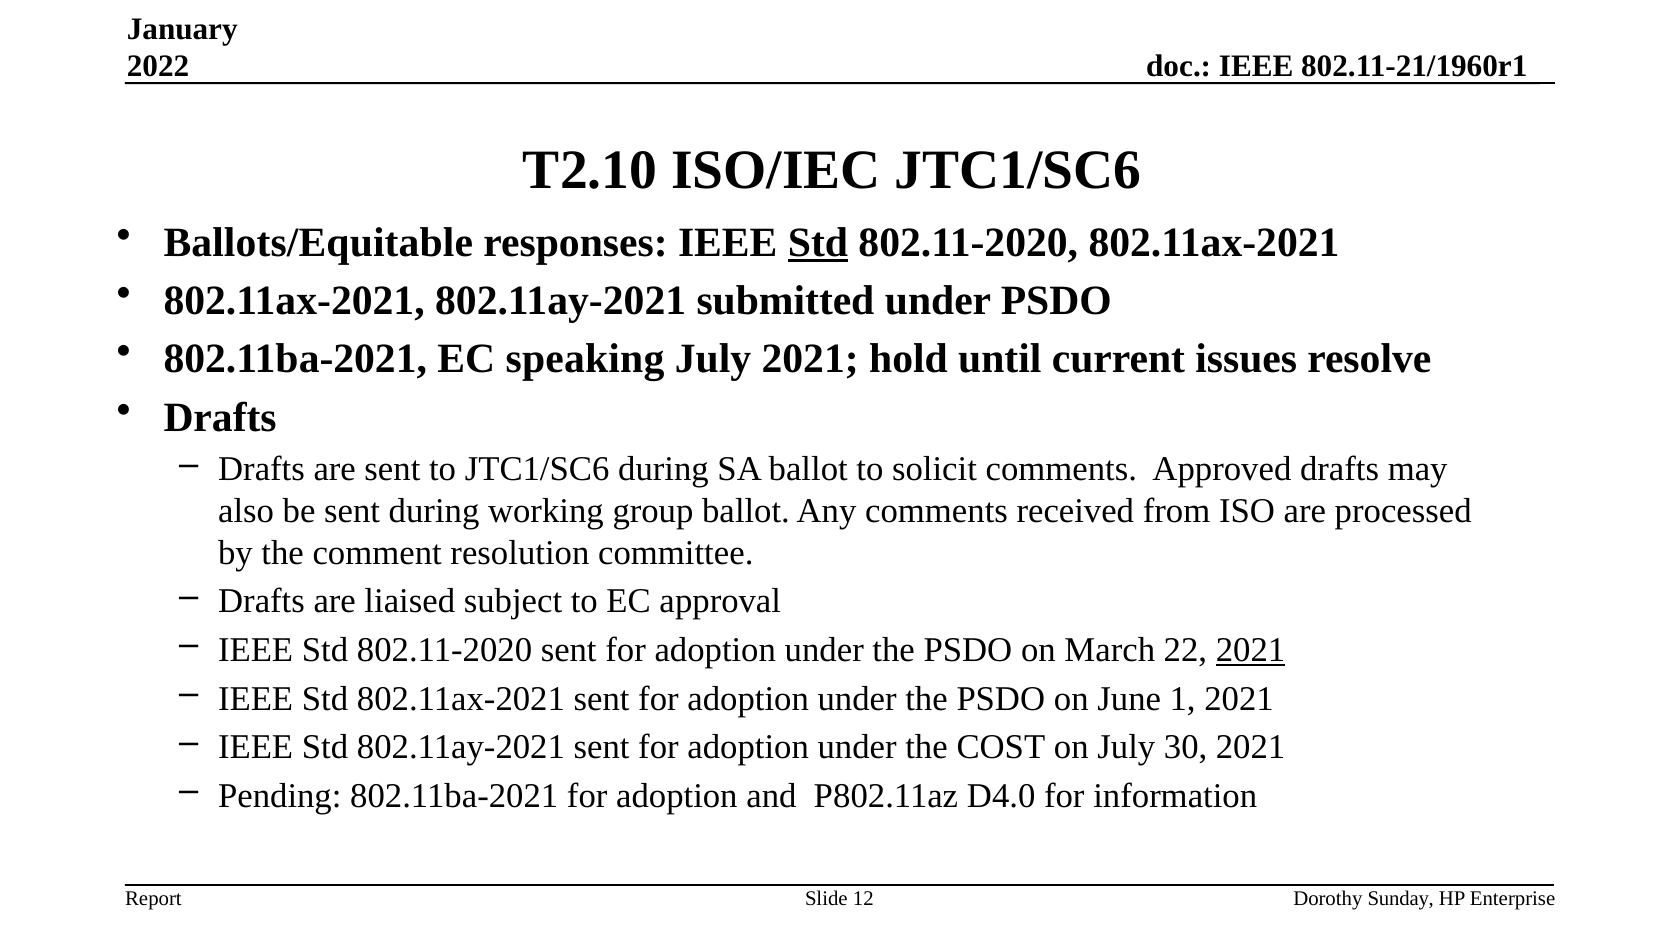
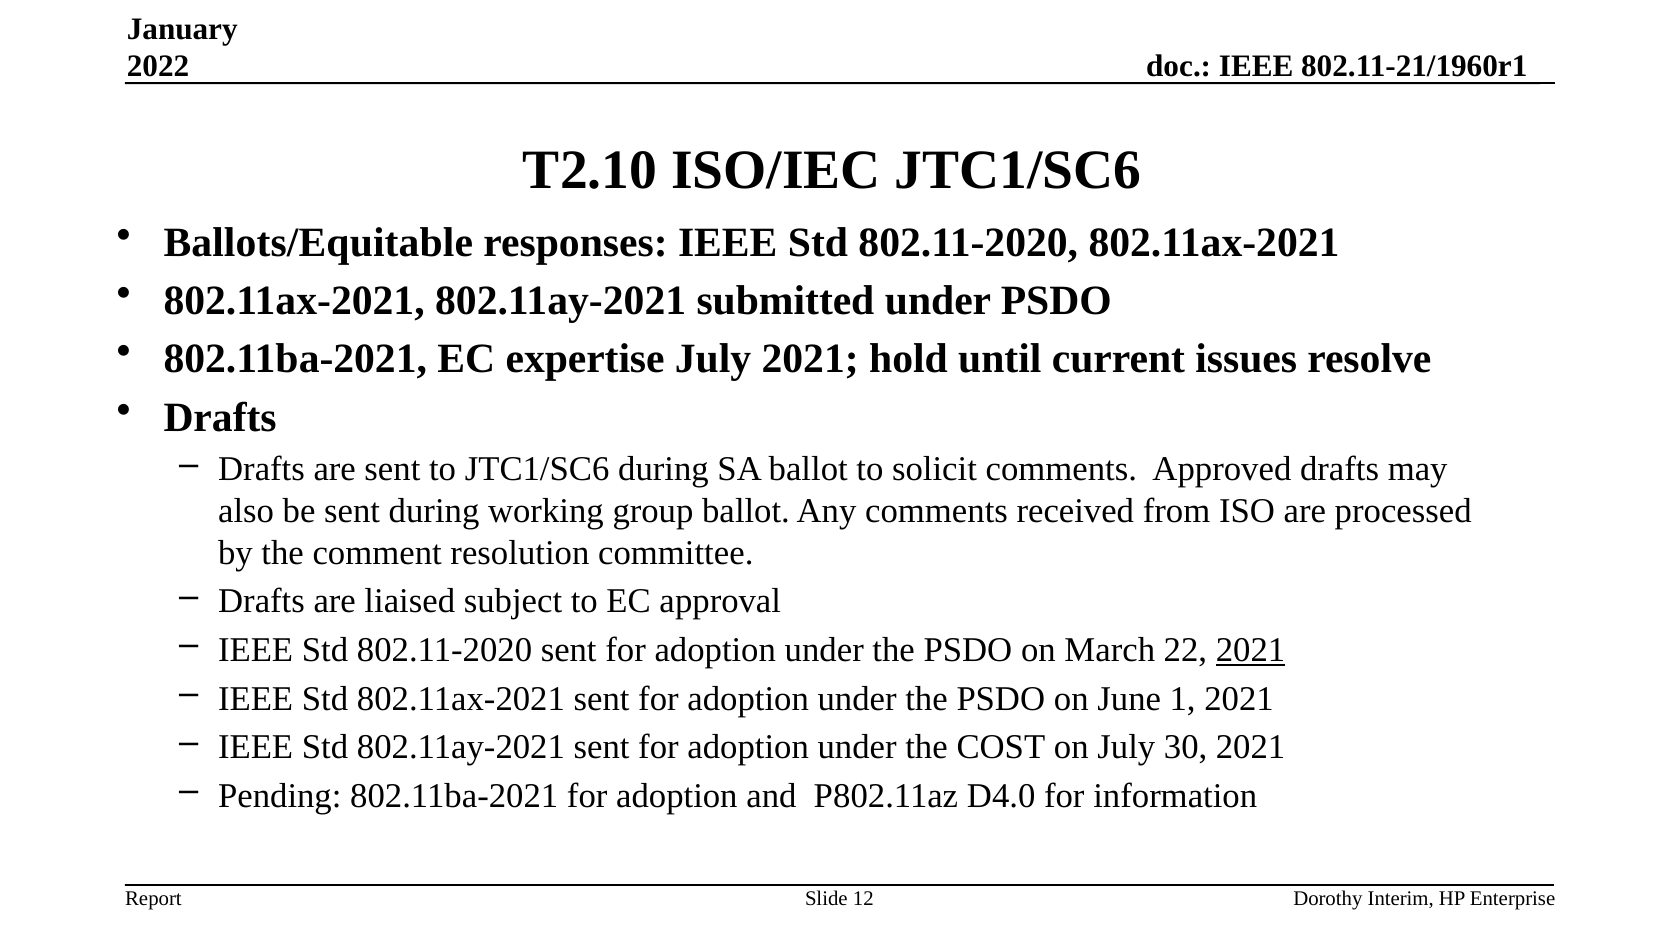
Std underline: present -> none (818, 242)
speaking: speaking -> expertise (585, 359)
Sunday: Sunday -> Interim (1401, 898)
